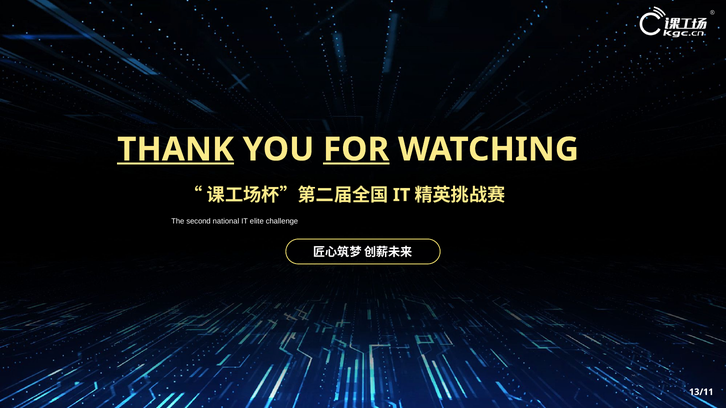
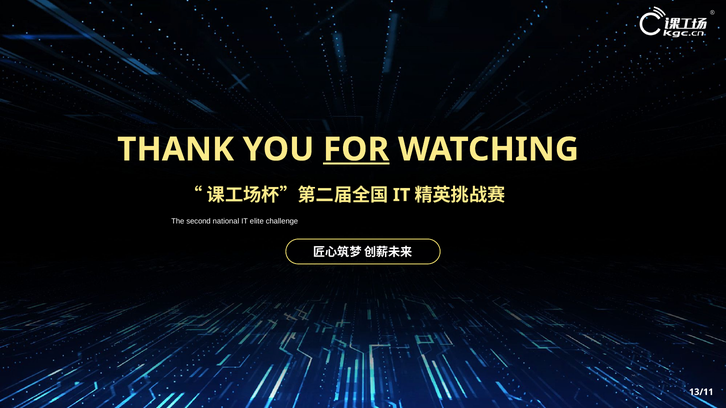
THANK underline: present -> none (176, 150)
